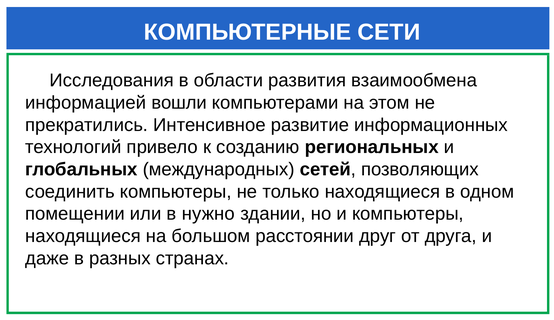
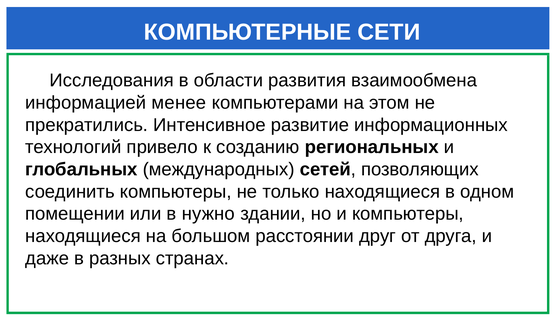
вошли: вошли -> менее (179, 103)
